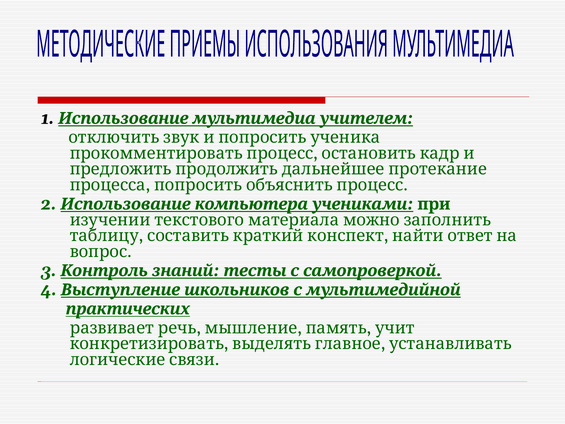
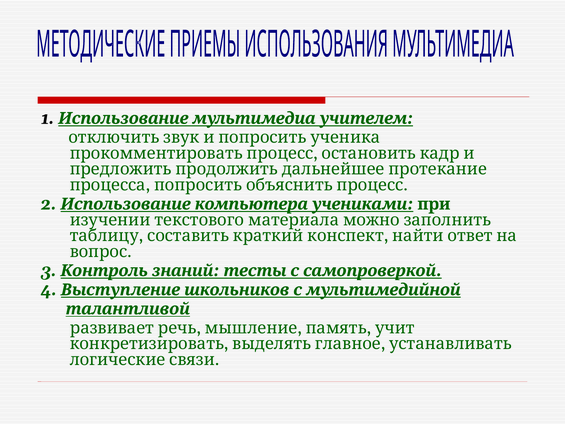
практических: практических -> талантливой (128, 309)
